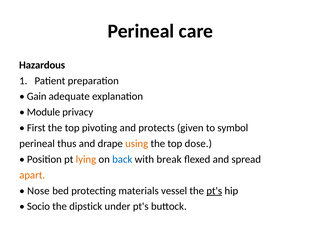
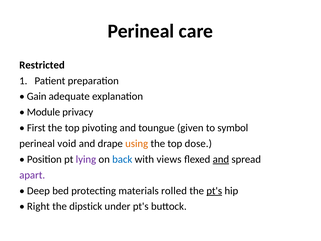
Hazardous: Hazardous -> Restricted (42, 65)
protects: protects -> toungue (157, 128)
thus: thus -> void (67, 143)
lying colour: orange -> purple (86, 159)
break: break -> views (169, 159)
and underline: none -> present (221, 159)
apart colour: orange -> purple (32, 175)
Nose: Nose -> Deep (38, 191)
vessel: vessel -> rolled (174, 191)
Socio: Socio -> Right (38, 206)
